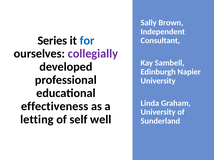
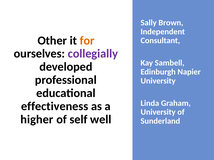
Series: Series -> Other (52, 41)
for colour: blue -> orange (87, 41)
letting: letting -> higher (37, 120)
